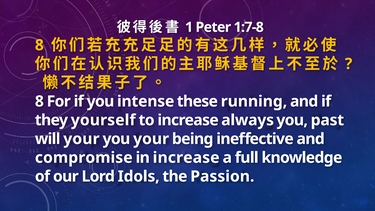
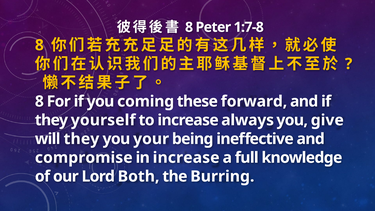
1: 1 -> 8 (189, 27)
intense: intense -> coming (146, 101)
running: running -> forward (254, 101)
past: past -> give (327, 120)
will your: your -> they (81, 139)
Idols: Idols -> Both (139, 176)
Passion: Passion -> Burring (222, 176)
